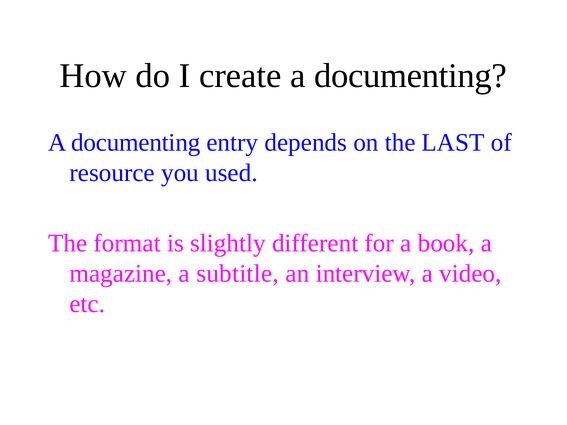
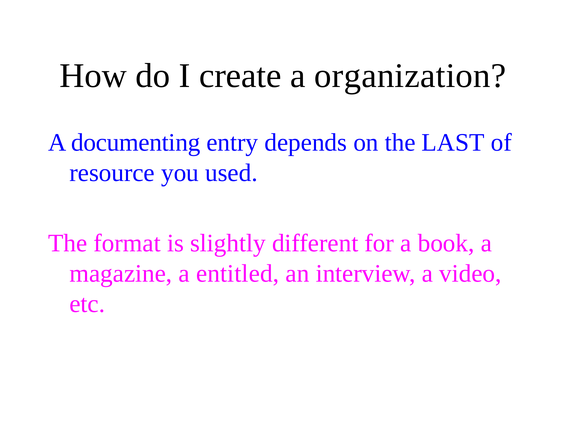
create a documenting: documenting -> organization (410, 76)
subtitle: subtitle -> entitled (238, 274)
